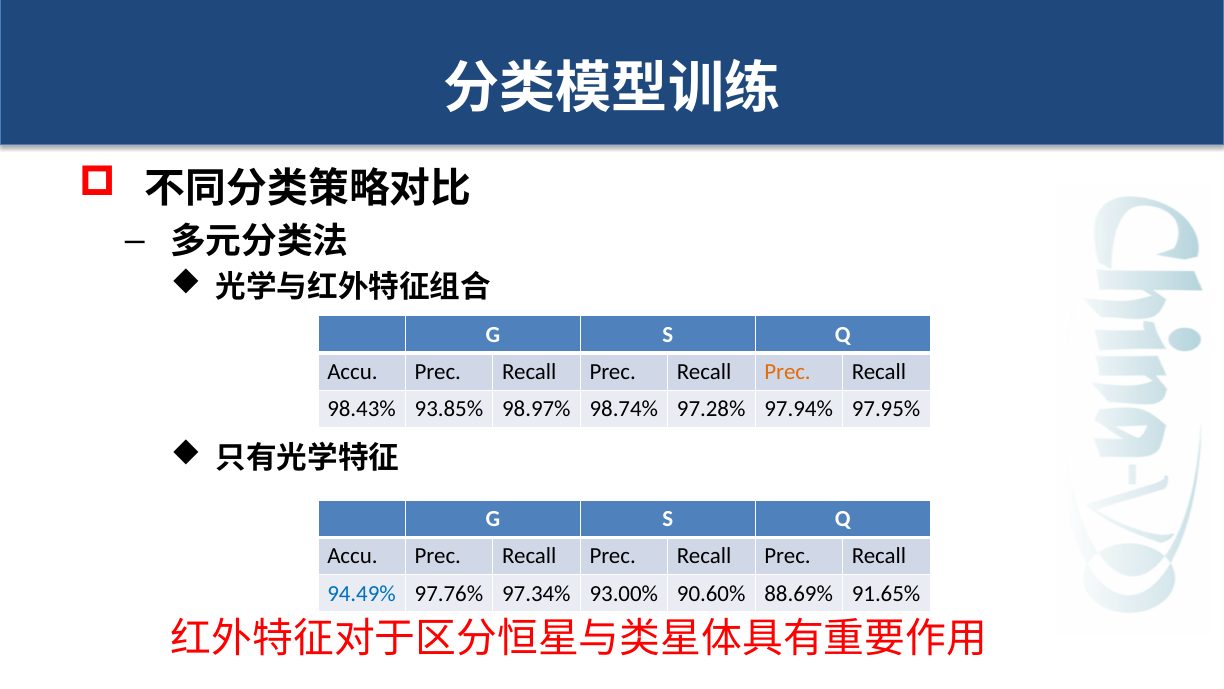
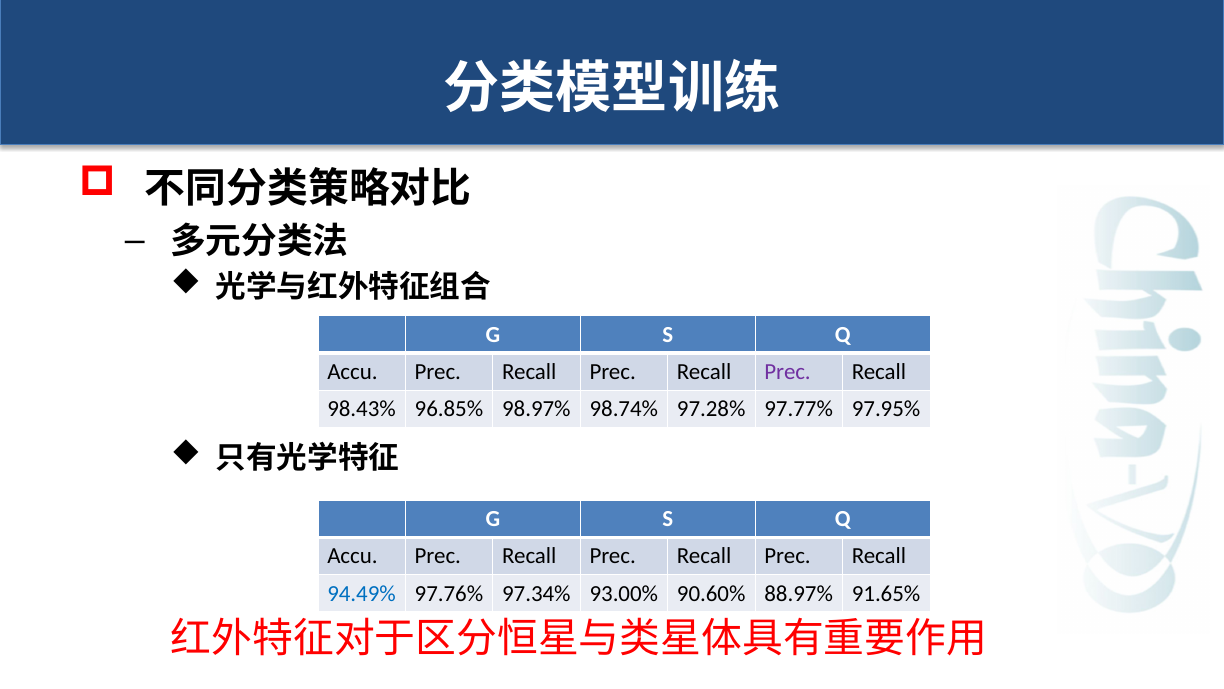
Prec colour: orange -> purple (788, 371)
93.85%: 93.85% -> 96.85% (449, 409)
97.94%: 97.94% -> 97.77% (799, 409)
88.69%: 88.69% -> 88.97% (799, 593)
